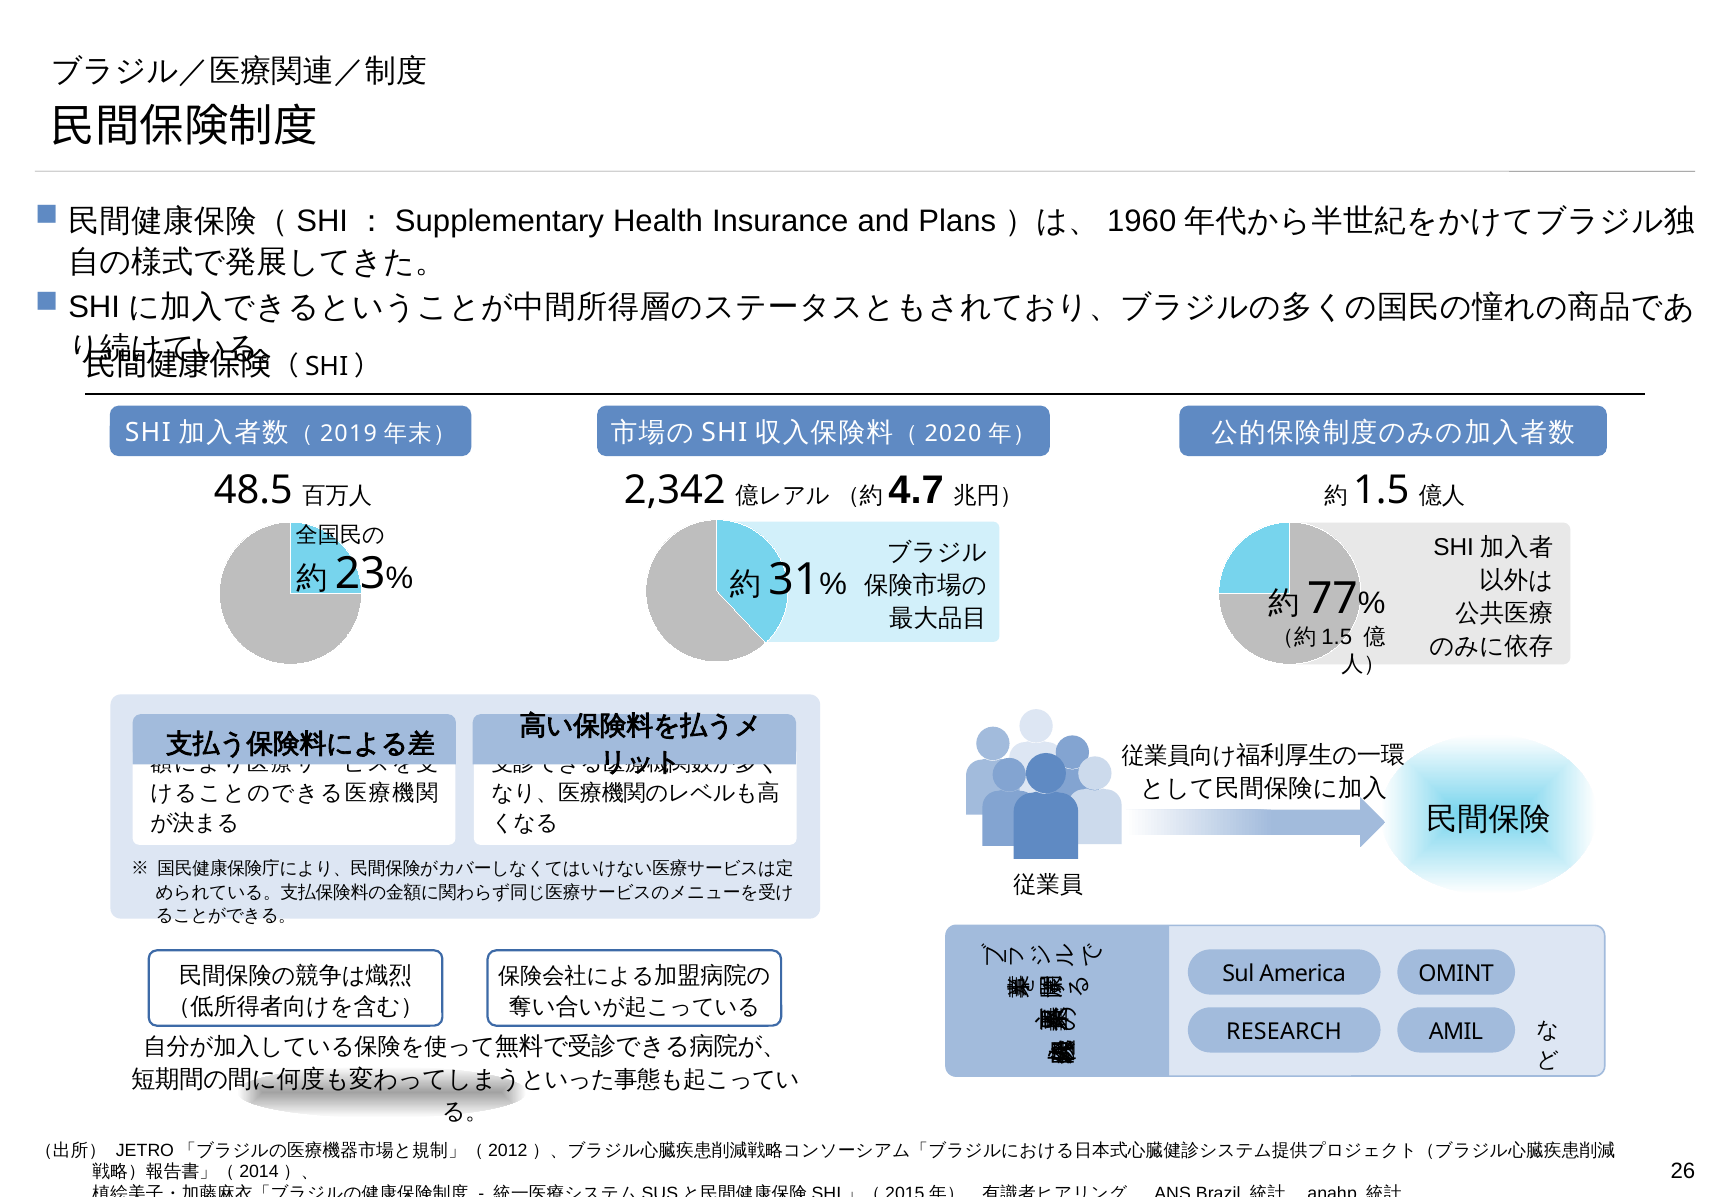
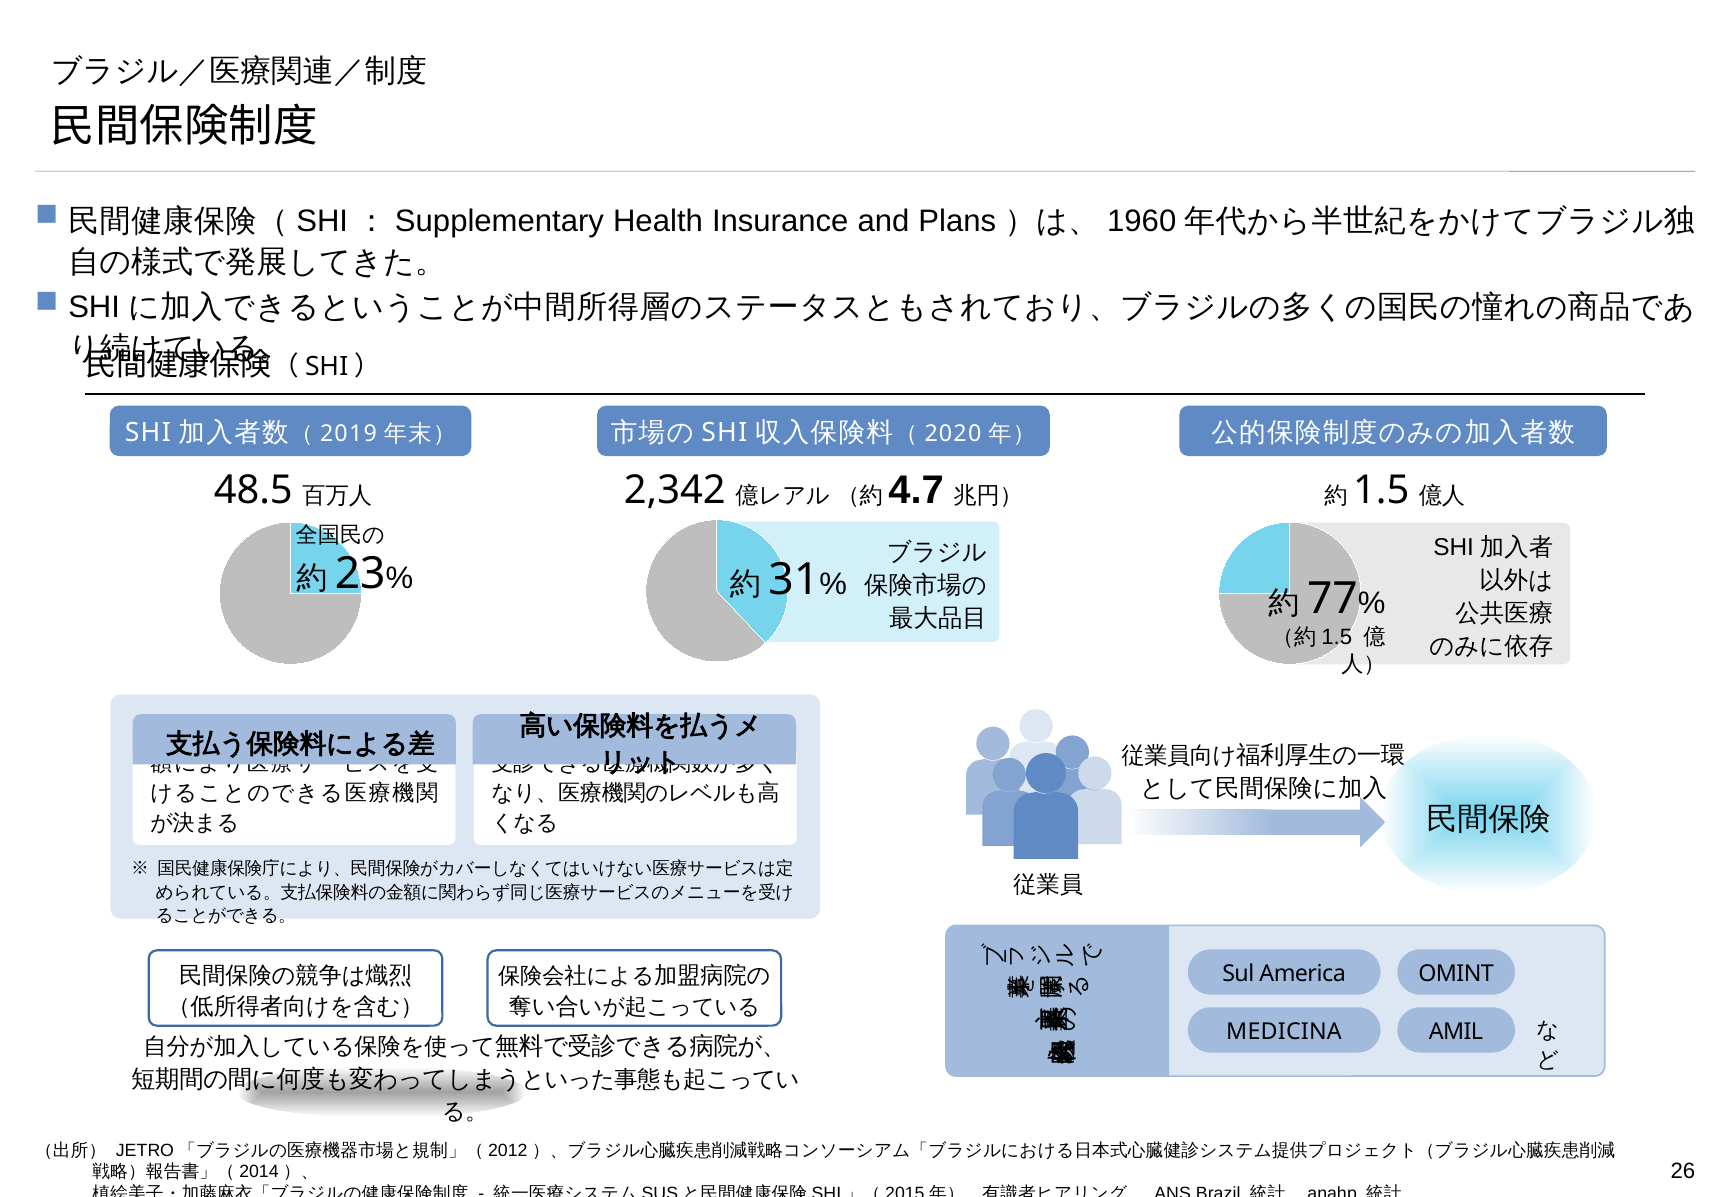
RESEARCH: RESEARCH -> MEDICINA (1284, 1032)
